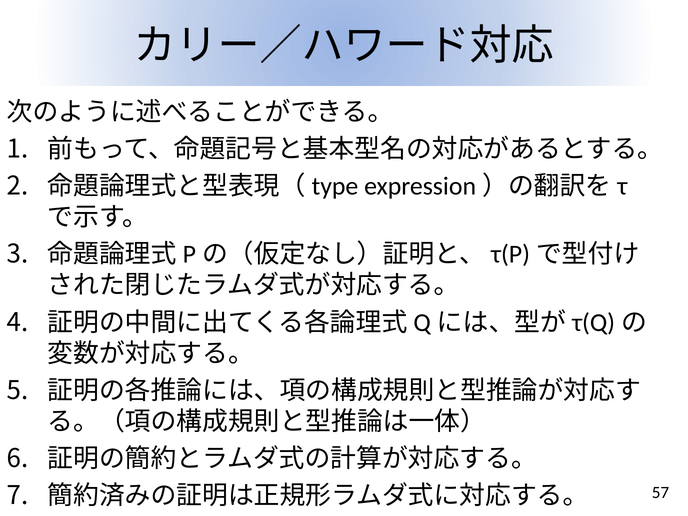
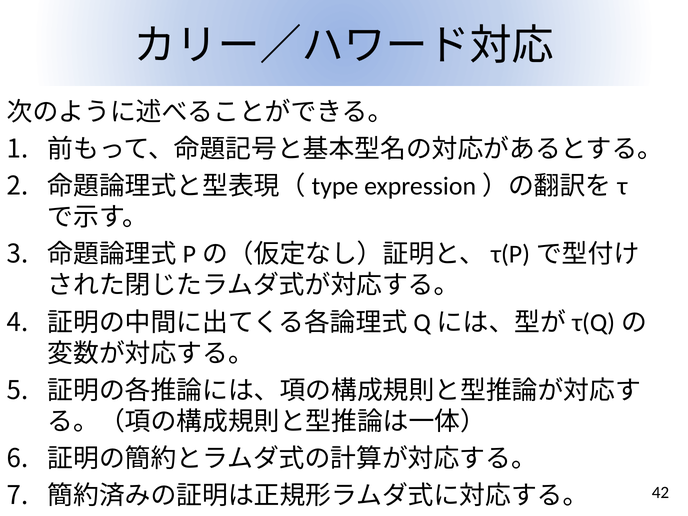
57: 57 -> 42 (660, 493)
